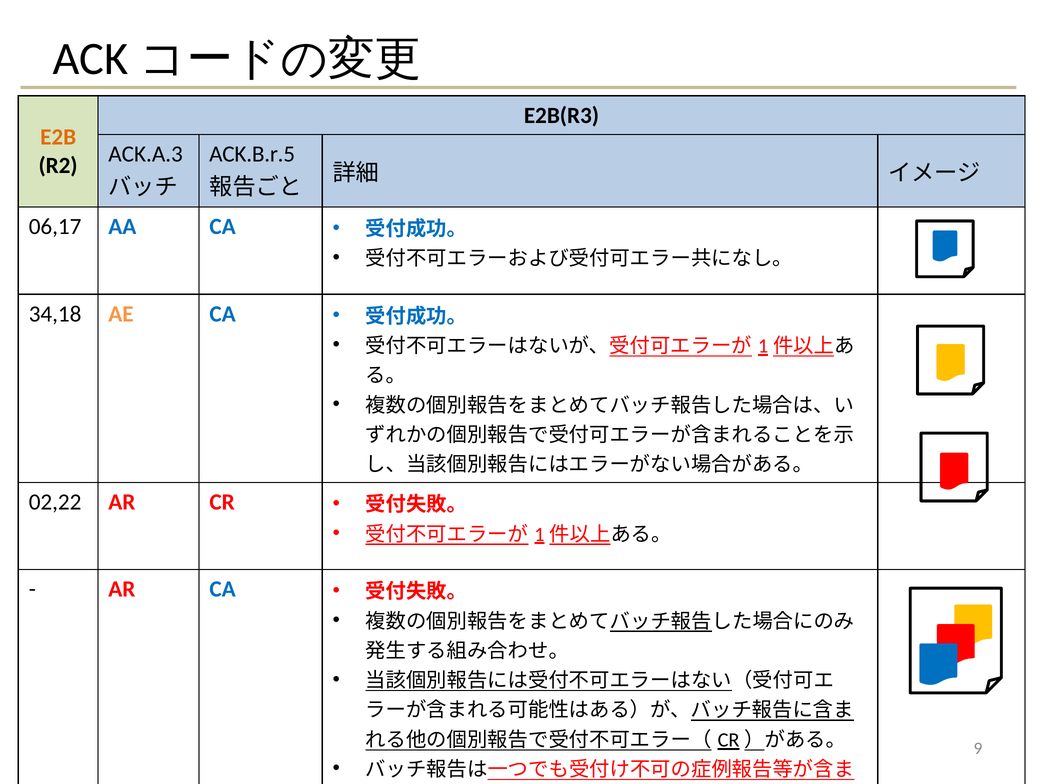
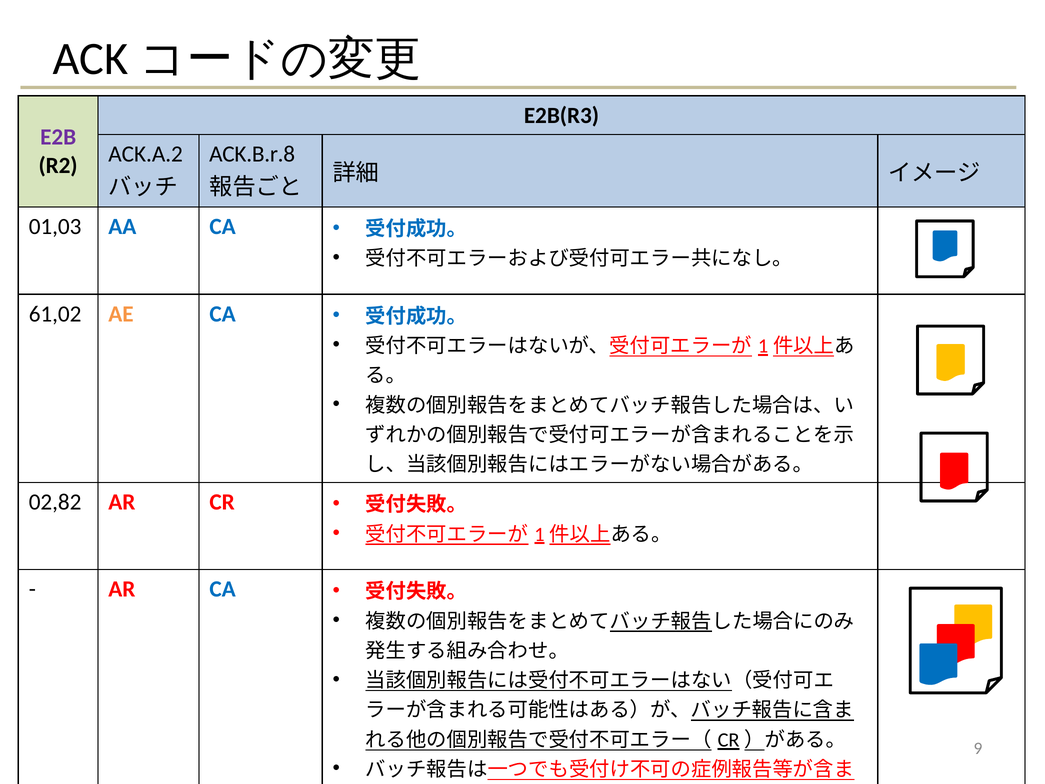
E2B colour: orange -> purple (58, 137)
ACK.A.3: ACK.A.3 -> ACK.A.2 (146, 154)
ACK.B.r.5: ACK.B.r.5 -> ACK.B.r.8 (252, 154)
06,17: 06,17 -> 01,03 (55, 227)
34,18: 34,18 -> 61,02 (55, 314)
02,22: 02,22 -> 02,82 (55, 502)
